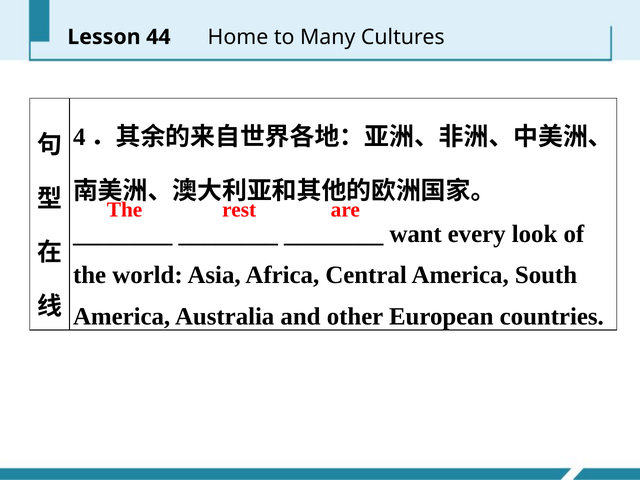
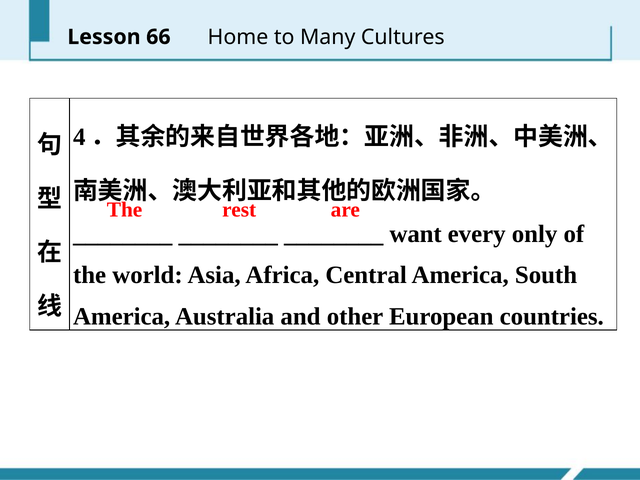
44: 44 -> 66 (158, 37)
look: look -> only (535, 234)
